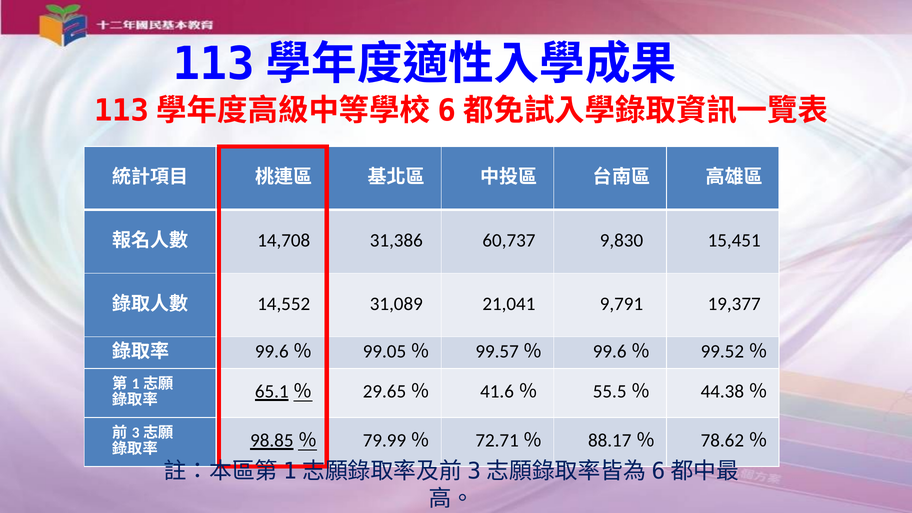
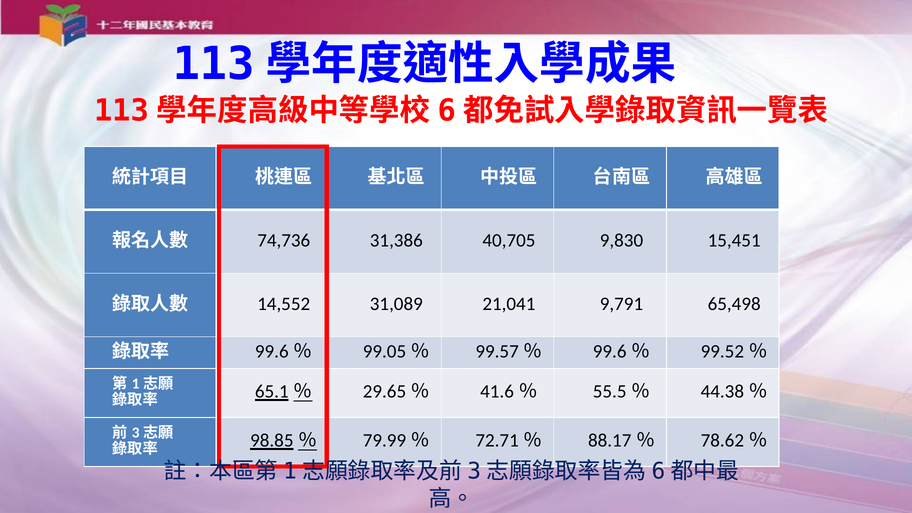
14,708: 14,708 -> 74,736 (284, 241)
60,737: 60,737 -> 40,705 (509, 241)
19,377: 19,377 -> 65,498 (734, 304)
